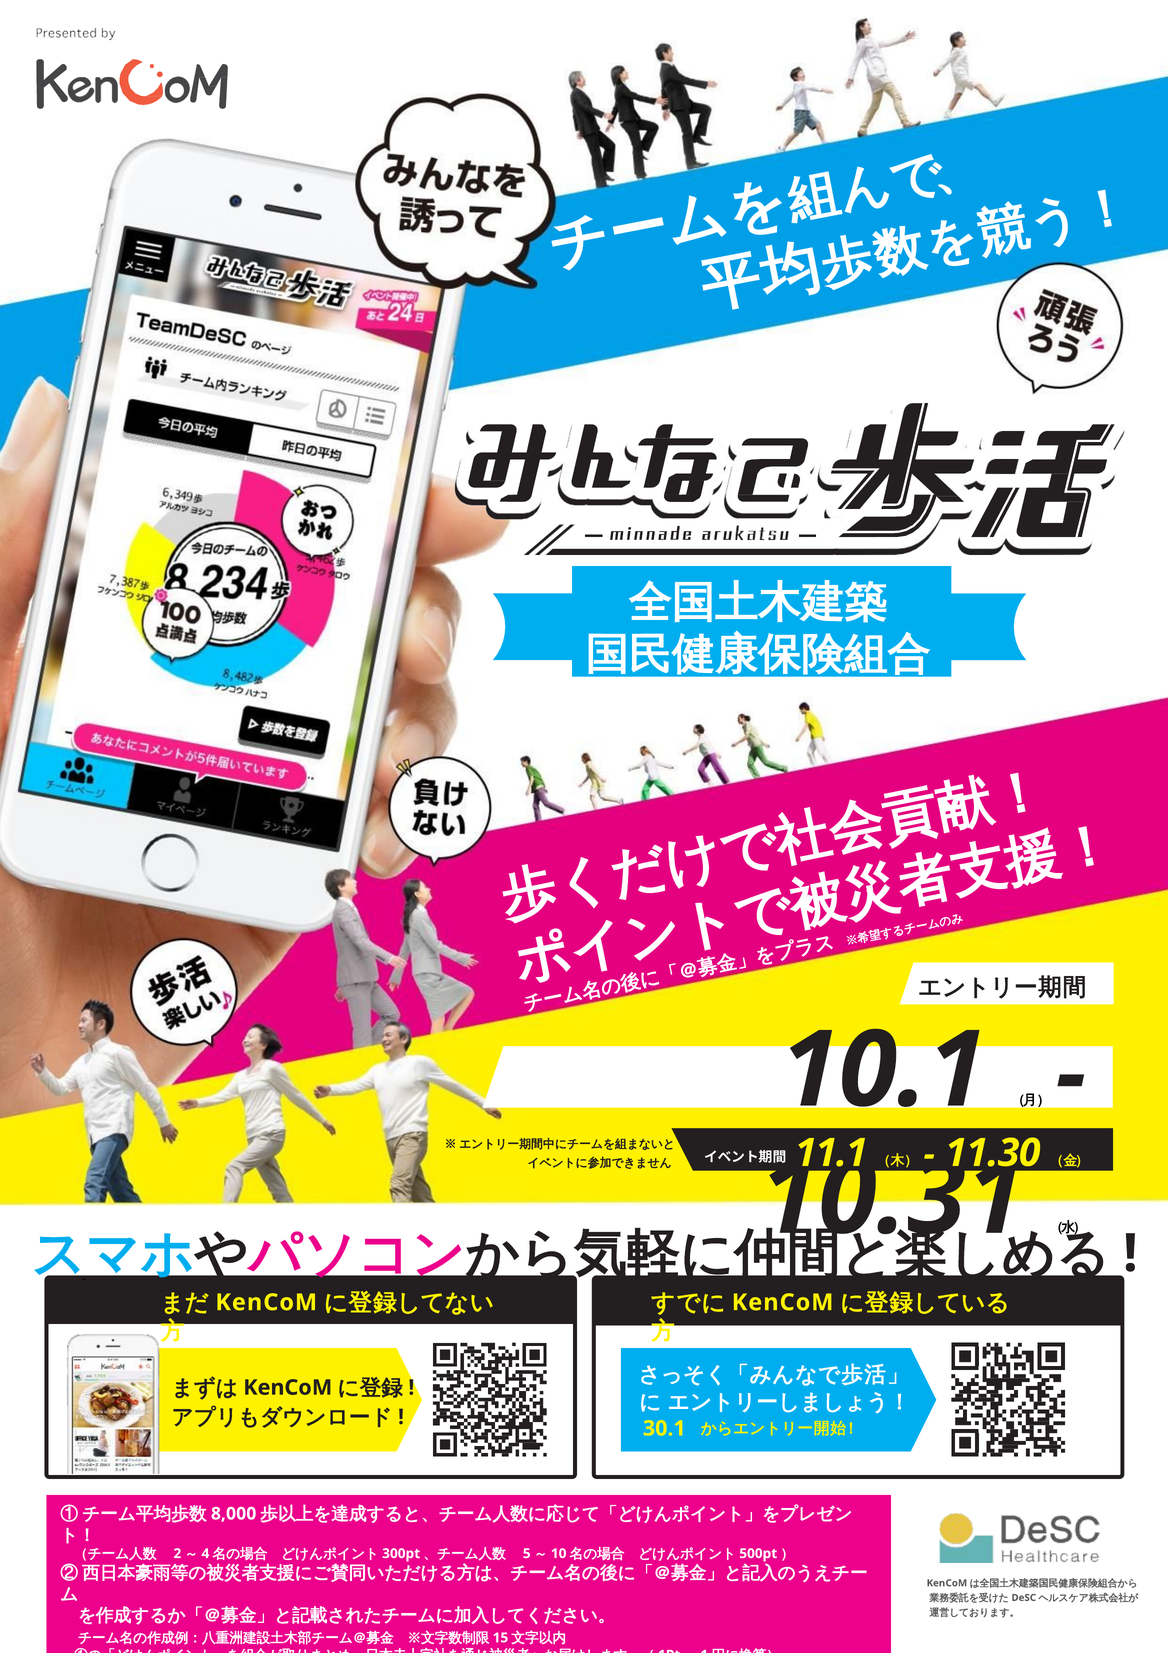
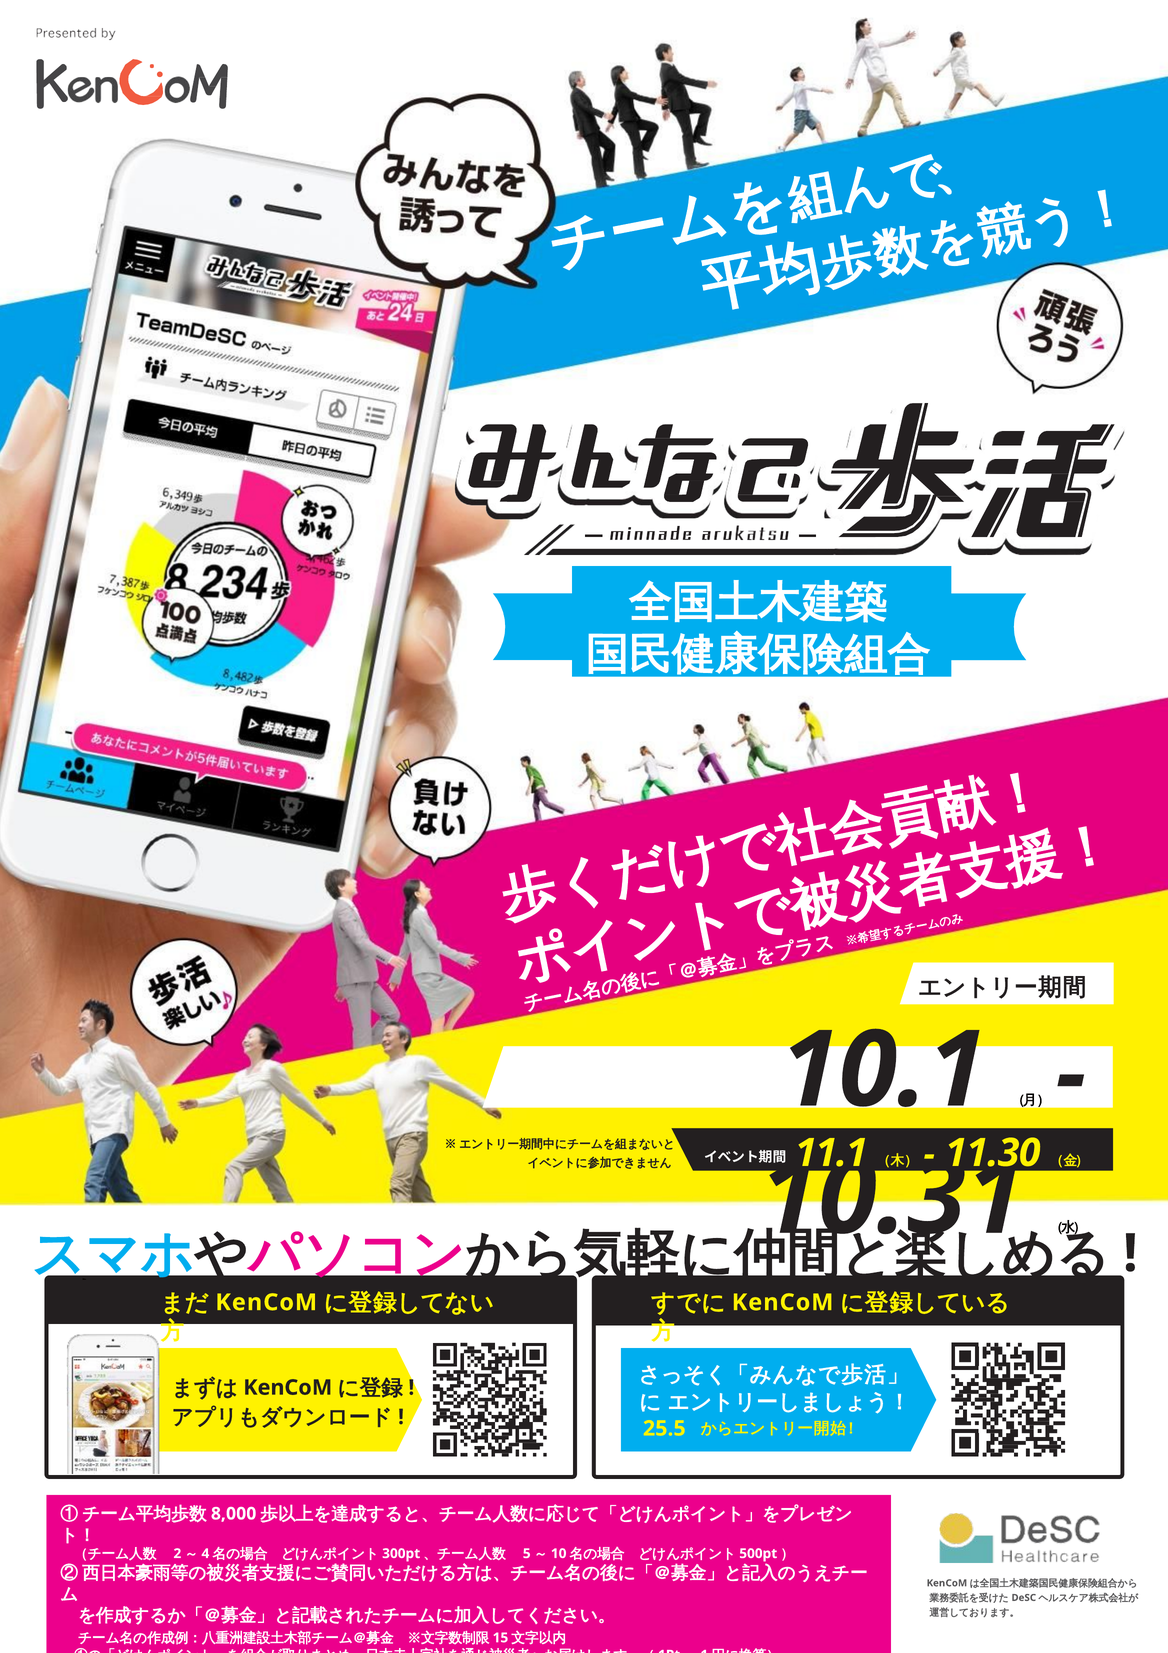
30.1: 30.1 -> 25.5 (664, 1428)
